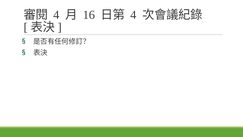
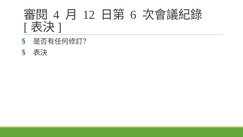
16: 16 -> 12 (89, 15)
4: 4 -> 6 (133, 15)
